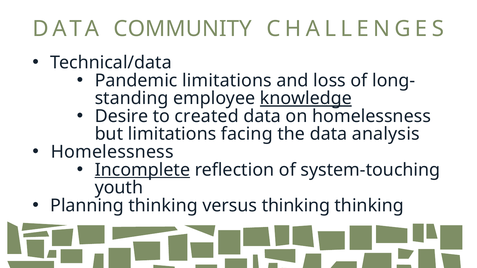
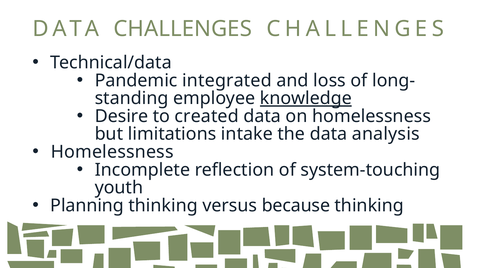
DATA COMMUNITY: COMMUNITY -> CHALLENGES (183, 29)
Pandemic limitations: limitations -> integrated (227, 81)
facing: facing -> intake (247, 134)
Incomplete underline: present -> none (142, 170)
versus thinking: thinking -> because (296, 206)
